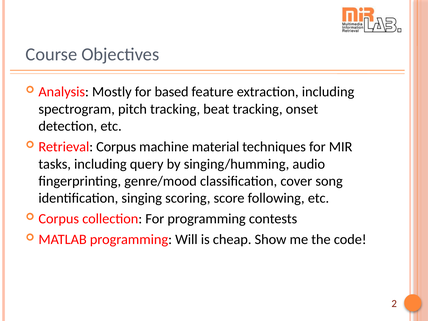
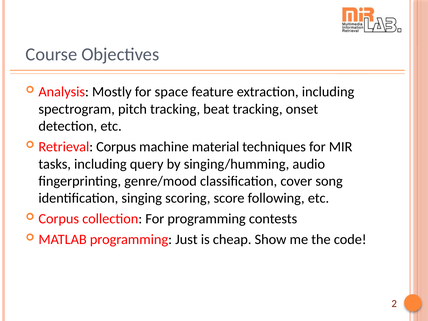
based: based -> space (171, 92)
Will: Will -> Just (186, 240)
